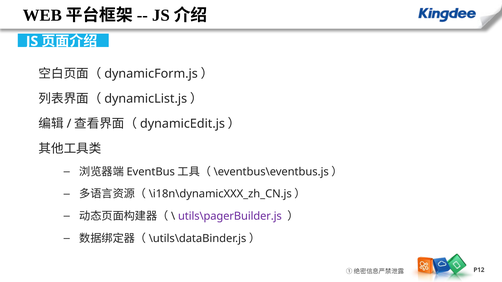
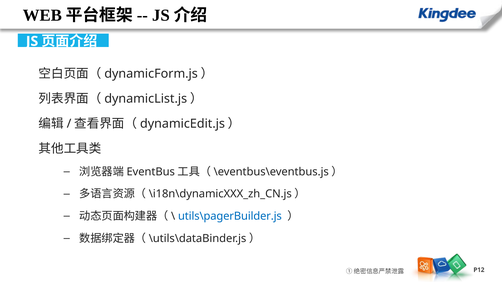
utils\pagerBuilder.js colour: purple -> blue (230, 217)
